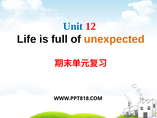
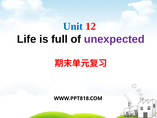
unexpected colour: orange -> purple (114, 39)
